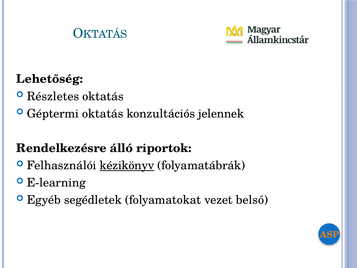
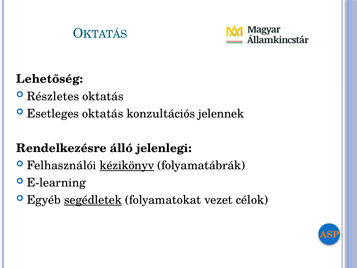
Géptermi: Géptermi -> Esetleges (53, 113)
riportok: riportok -> jelenlegi (164, 148)
segédletek underline: none -> present (93, 200)
belső: belső -> célok (252, 200)
